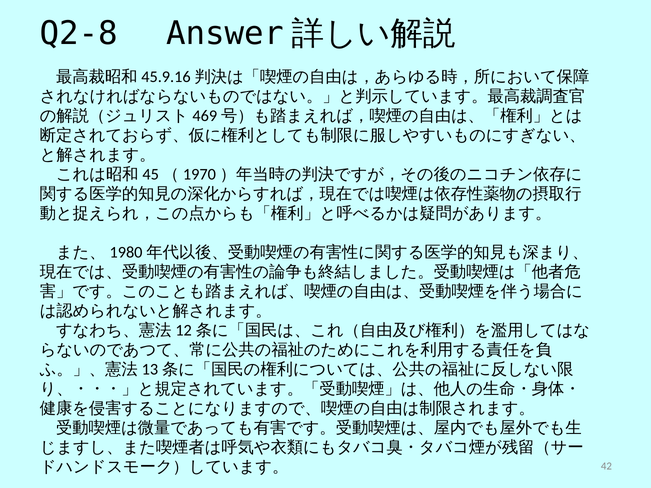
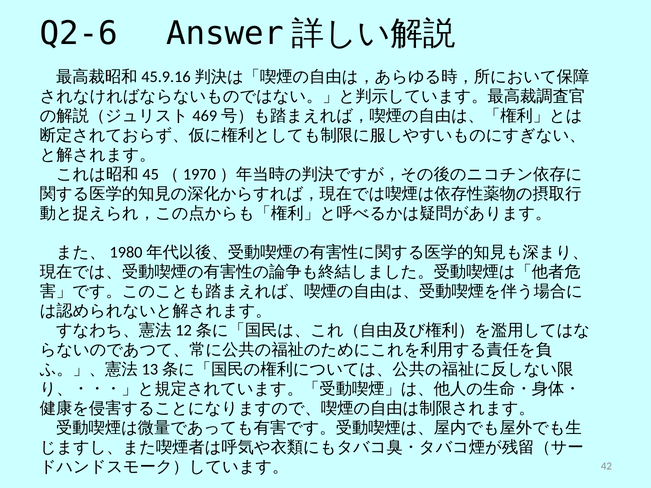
Q2-8: Q2-8 -> Q2-6 (79, 33)
